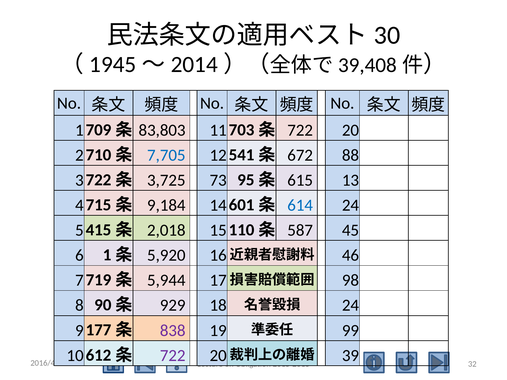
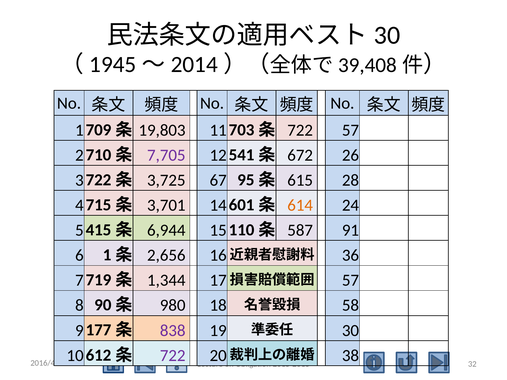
83,803: 83,803 -> 19,803 (162, 130)
722 20: 20 -> 57 (350, 130)
7,705 colour: blue -> purple (166, 155)
88: 88 -> 26 (350, 155)
73: 73 -> 67 (218, 180)
13: 13 -> 28 (350, 180)
9,184: 9,184 -> 3,701 (166, 205)
614 colour: blue -> orange (300, 205)
2,018: 2,018 -> 6,944 (166, 230)
45: 45 -> 91 (350, 230)
5,920: 5,920 -> 2,656 (166, 256)
46: 46 -> 36 (350, 256)
5,944: 5,944 -> 1,344 (166, 281)
98: 98 -> 57 (350, 281)
929: 929 -> 980 (173, 306)
24: 24 -> 58 (350, 306)
99: 99 -> 30 (350, 331)
39: 39 -> 38 (350, 356)
